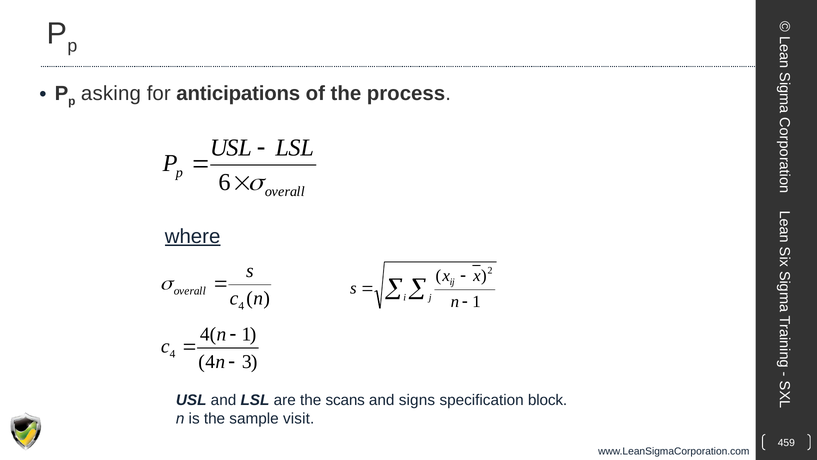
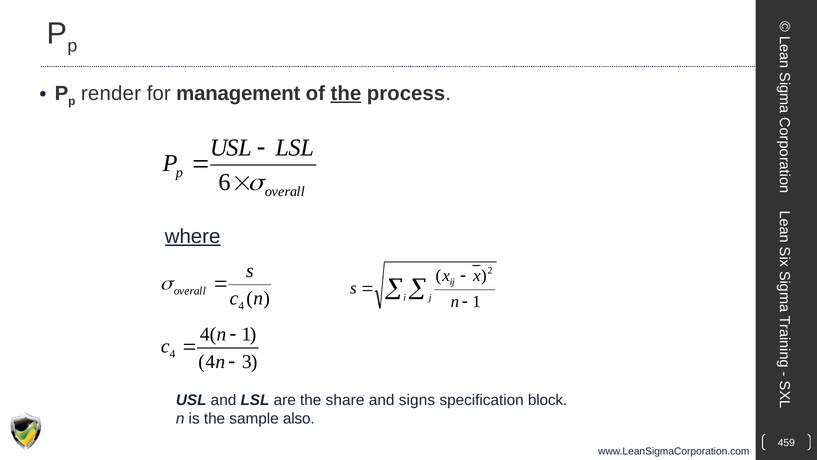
asking: asking -> render (111, 93)
anticipations: anticipations -> management (238, 93)
the underline: none -> present (346, 93)
scans: scans -> share (345, 400)
visit: visit -> also (299, 418)
